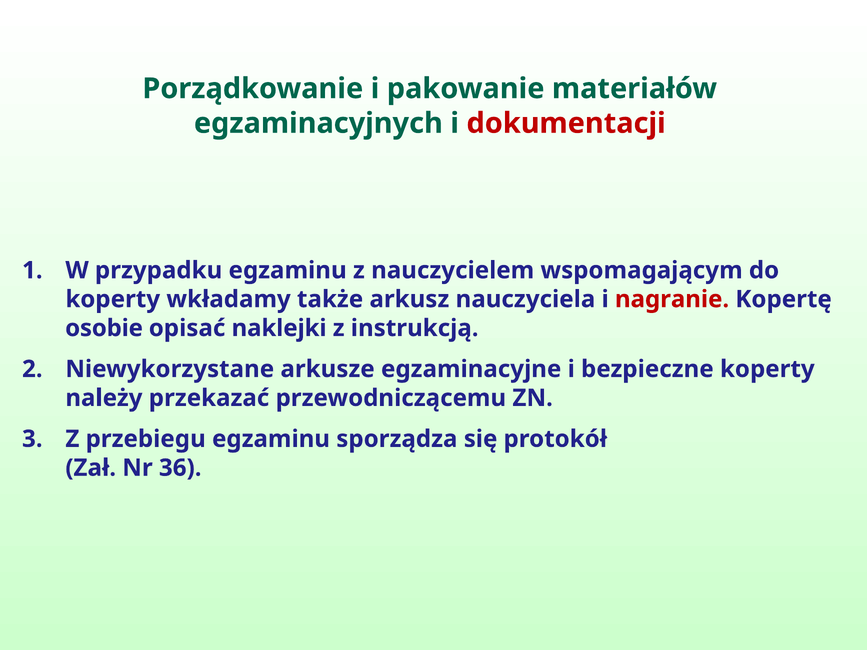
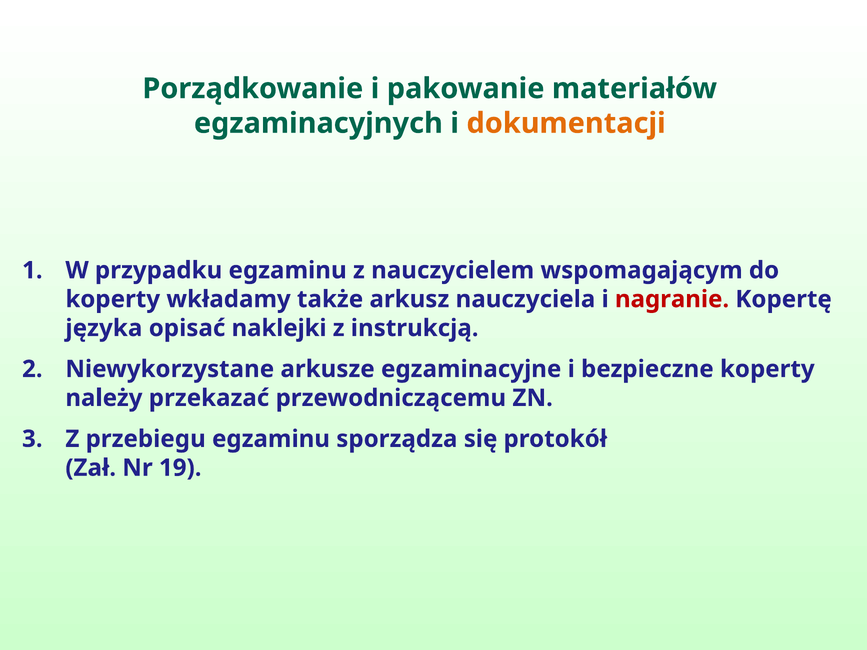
dokumentacji colour: red -> orange (566, 123)
osobie: osobie -> języka (104, 328)
36: 36 -> 19 (180, 468)
